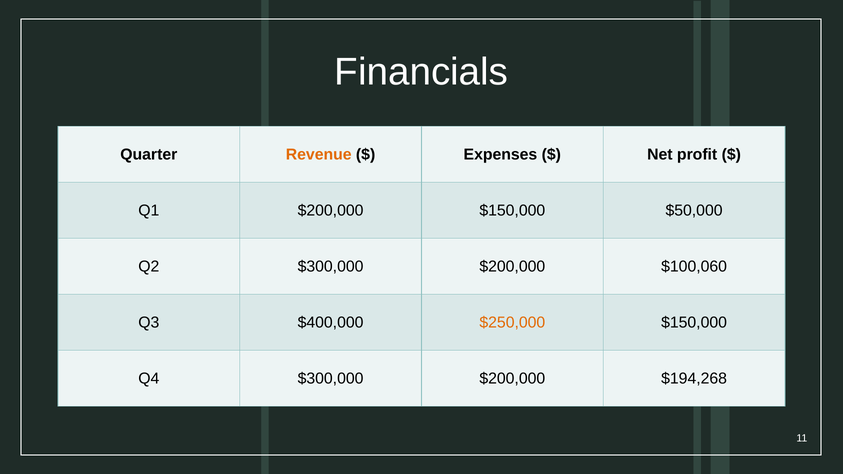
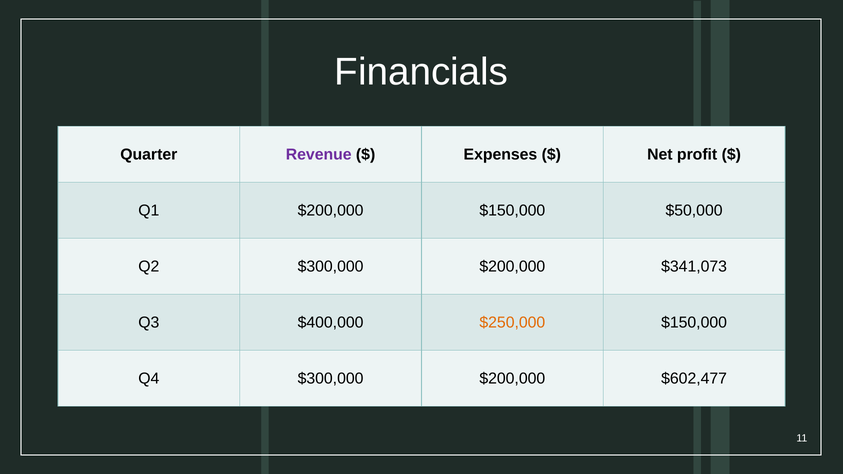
Revenue colour: orange -> purple (319, 155)
$100,060: $100,060 -> $341,073 (694, 267)
$194,268: $194,268 -> $602,477 (694, 379)
